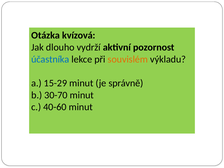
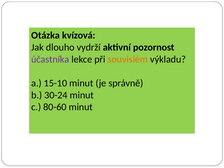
účastníka colour: blue -> purple (50, 59)
15-29: 15-29 -> 15-10 (55, 83)
30-70: 30-70 -> 30-24 (56, 95)
40-60: 40-60 -> 80-60 (55, 107)
